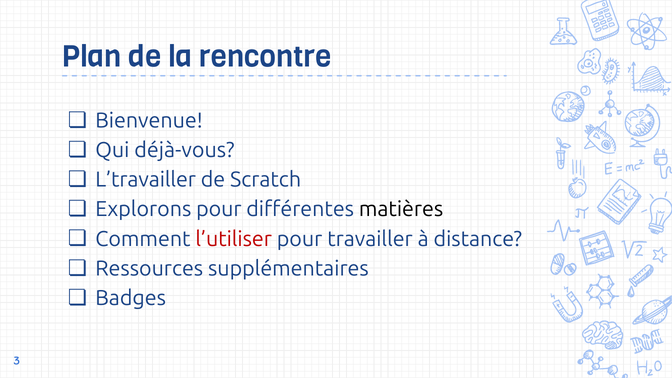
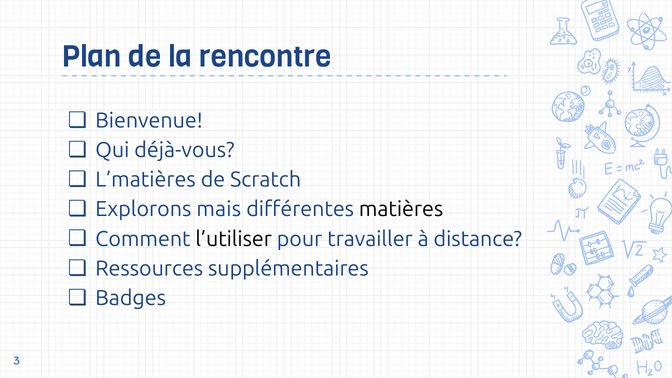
L’travailler: L’travailler -> L’matières (146, 180)
Explorons pour: pour -> mais (219, 209)
l’utiliser colour: red -> black (234, 239)
